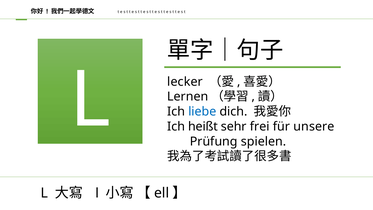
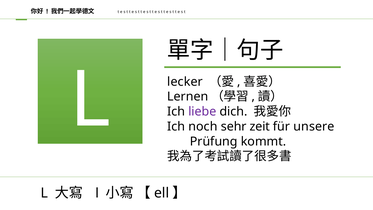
liebe colour: blue -> purple (202, 111)
heißt: heißt -> noch (203, 126)
frei: frei -> zeit (260, 126)
spielen: spielen -> kommt (264, 141)
